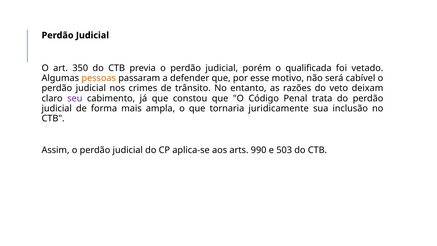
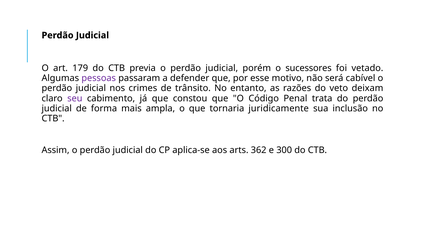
350: 350 -> 179 (80, 68)
qualificada: qualificada -> sucessores (309, 68)
pessoas colour: orange -> purple (99, 78)
990: 990 -> 362 (259, 150)
503: 503 -> 300 (284, 150)
